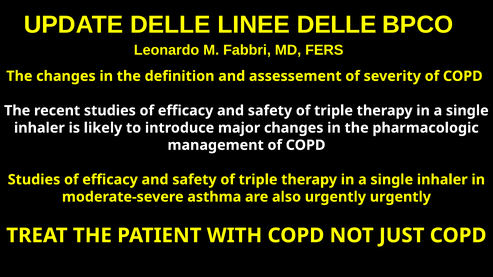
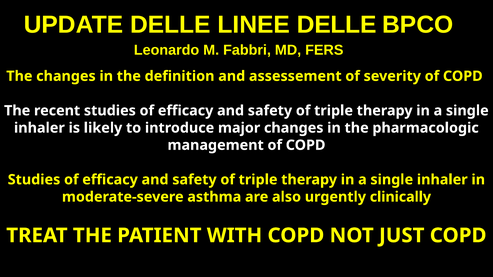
urgently urgently: urgently -> clinically (400, 197)
